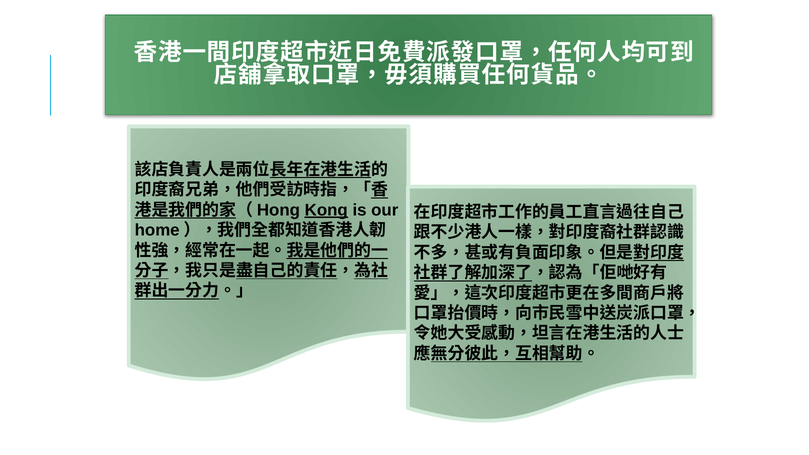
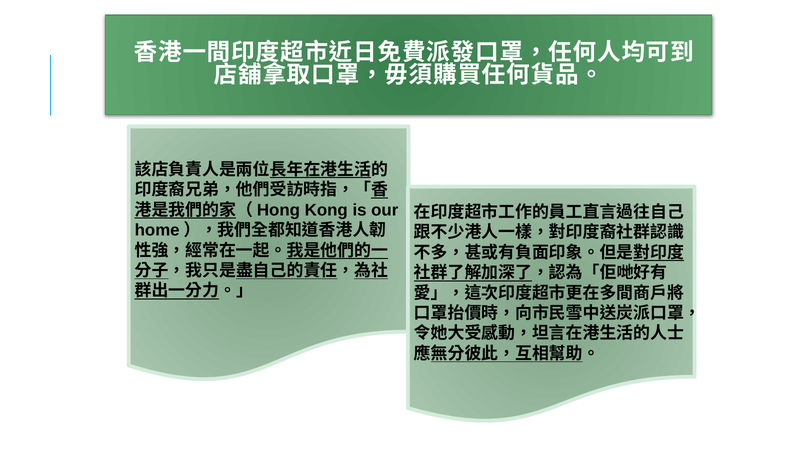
Kong underline: present -> none (326, 210)
